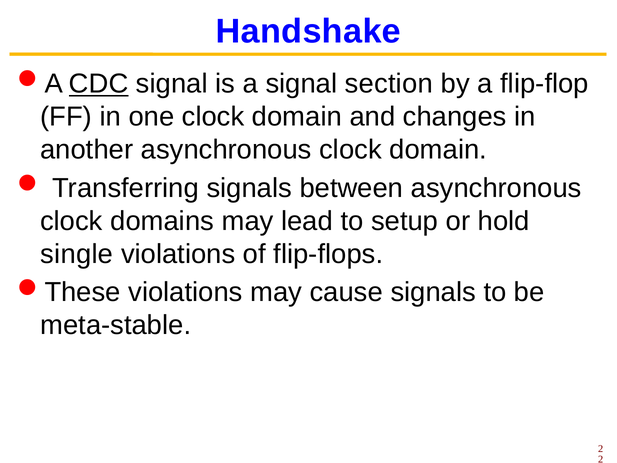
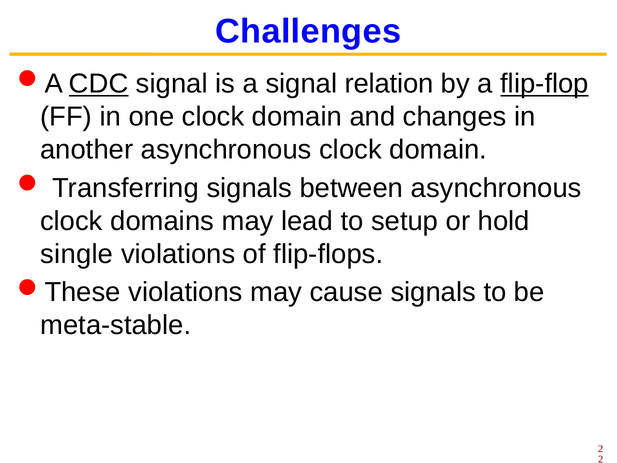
Handshake: Handshake -> Challenges (308, 31)
section: section -> relation (389, 84)
flip-flop underline: none -> present (545, 84)
